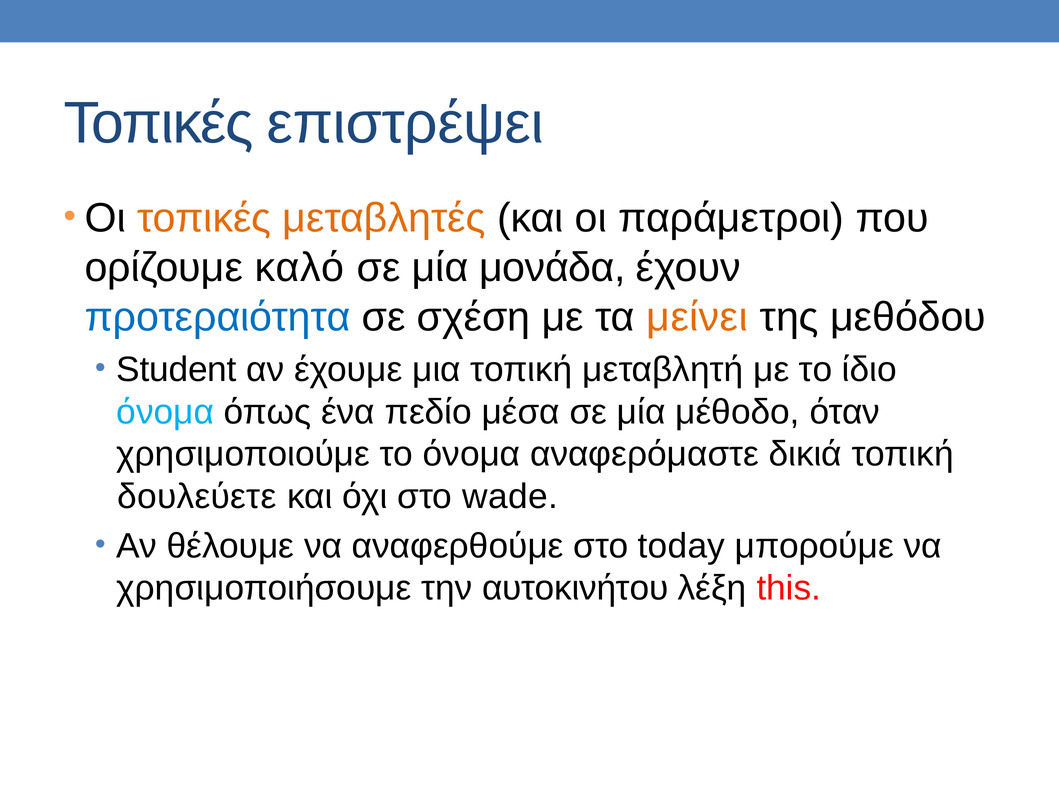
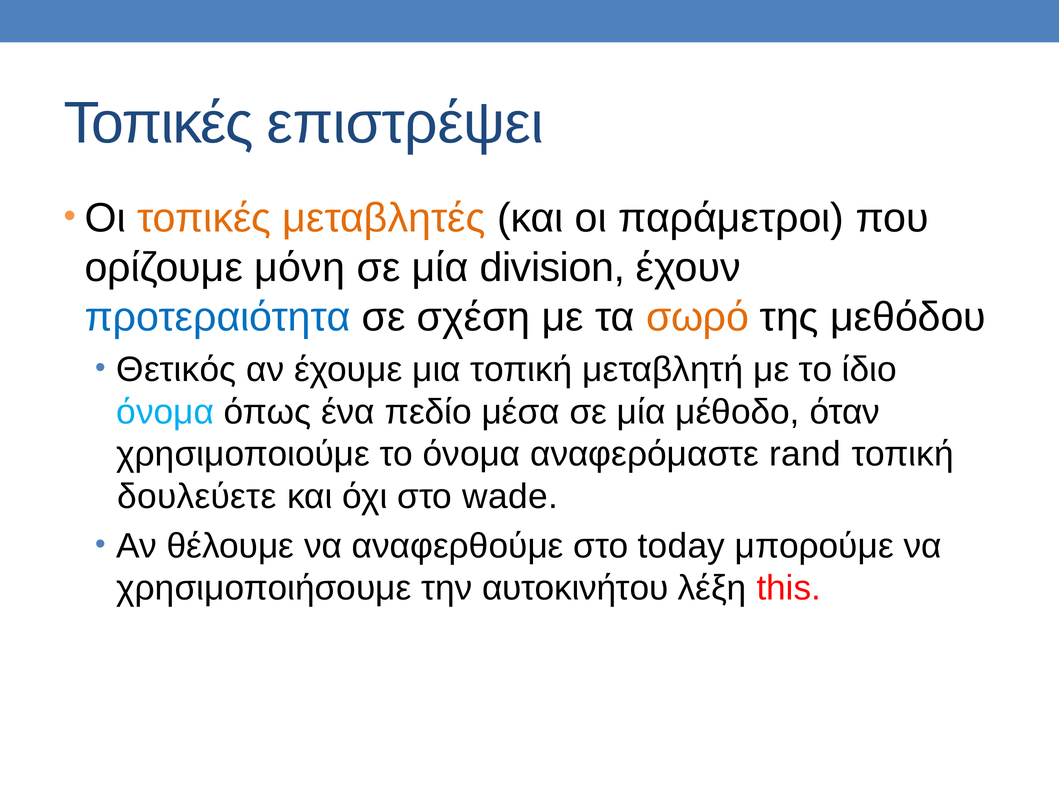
καλό: καλό -> μόνη (300, 268)
μονάδα: μονάδα -> division (552, 268)
μείνει: μείνει -> σωρό (698, 317)
Student: Student -> Θετικός (176, 370)
δικιά: δικιά -> rand (805, 454)
